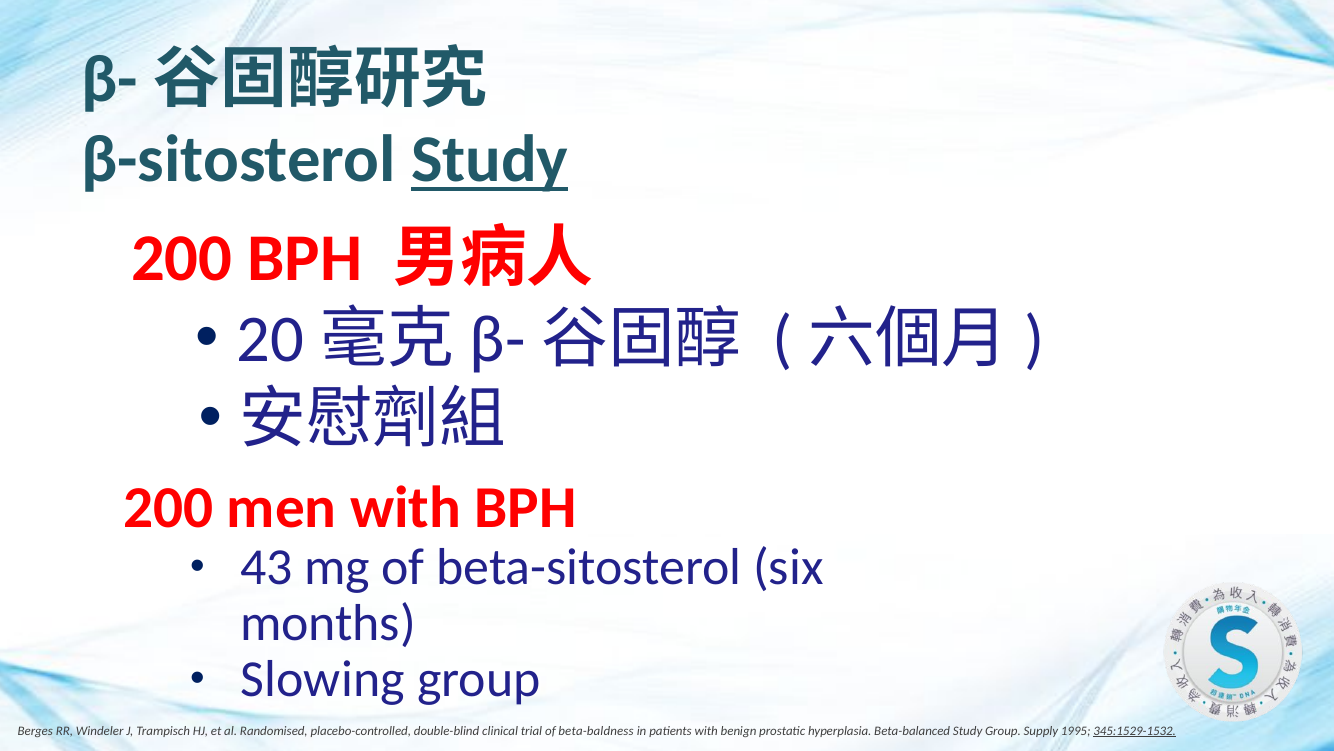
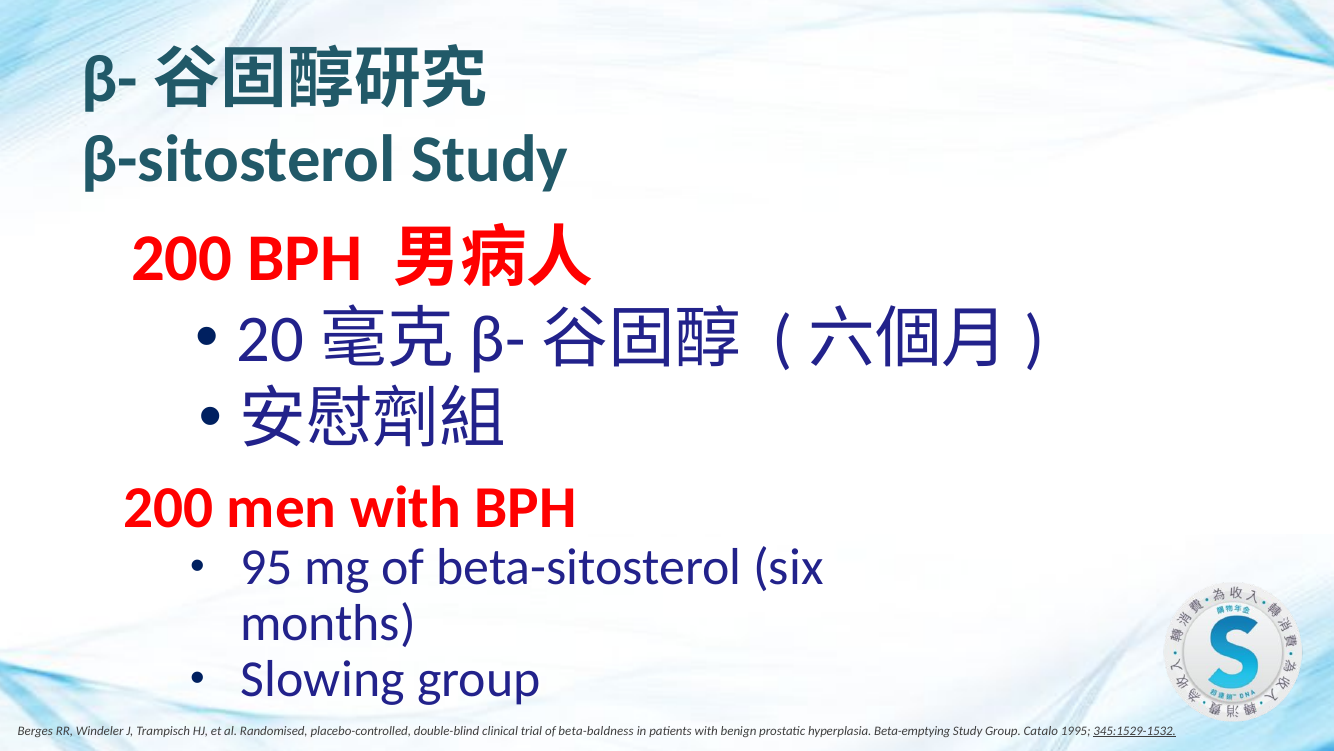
Study underline: present -> none (490, 160)
43: 43 -> 95 (266, 567)
Beta-balanced: Beta-balanced -> Beta-emptying (912, 730)
Supply: Supply -> Catalo (1041, 730)
